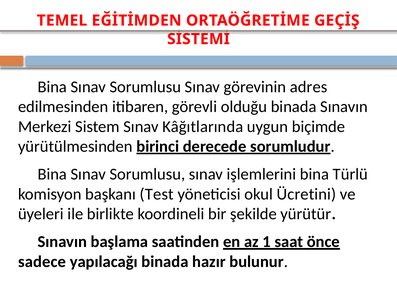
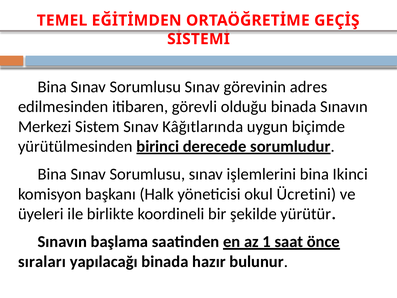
Türlü: Türlü -> Ikinci (350, 174)
Test: Test -> Halk (157, 194)
sadece: sadece -> sıraları (42, 261)
